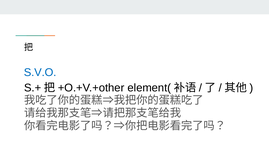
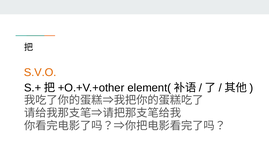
S.V.O colour: blue -> orange (40, 73)
